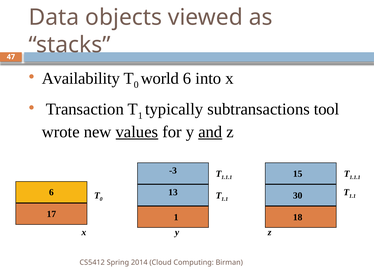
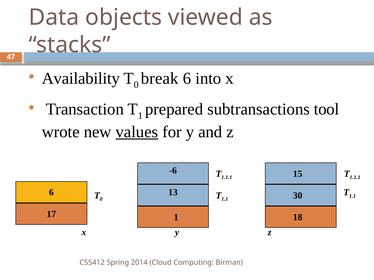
world: world -> break (160, 78)
typically: typically -> prepared (174, 109)
and underline: present -> none (210, 132)
-3: -3 -> -6 (173, 171)
